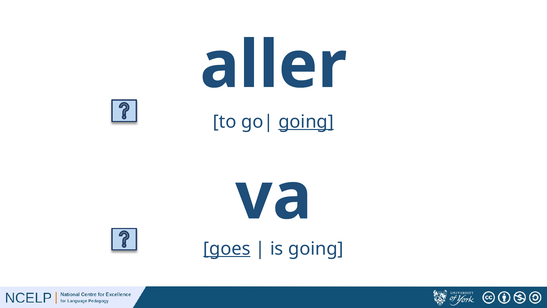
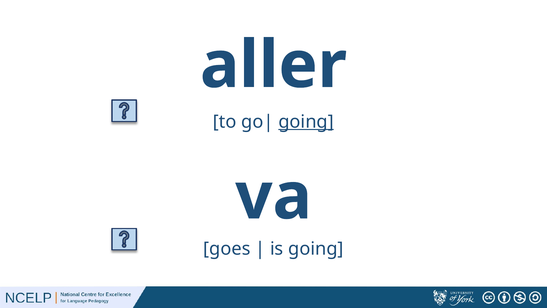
goes underline: present -> none (227, 248)
